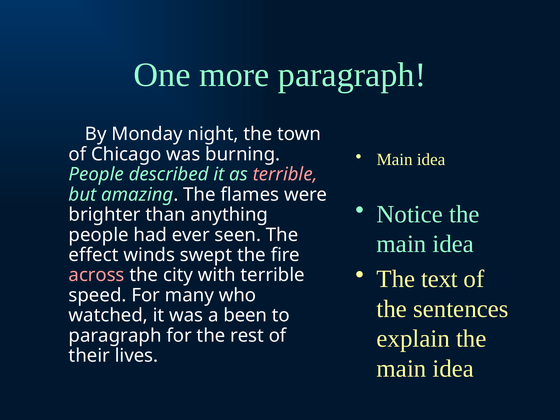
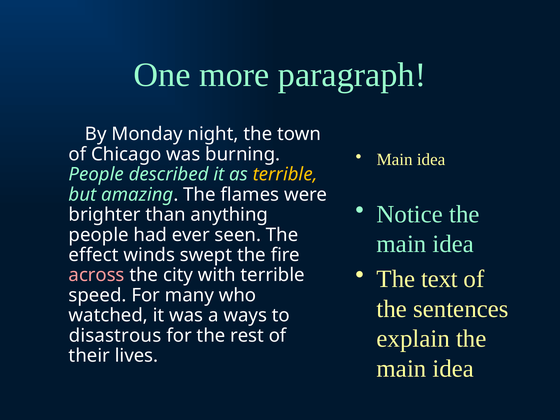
terrible colour: pink -> yellow (285, 174)
been: been -> ways (245, 315)
paragraph: paragraph -> disastrous (115, 336)
